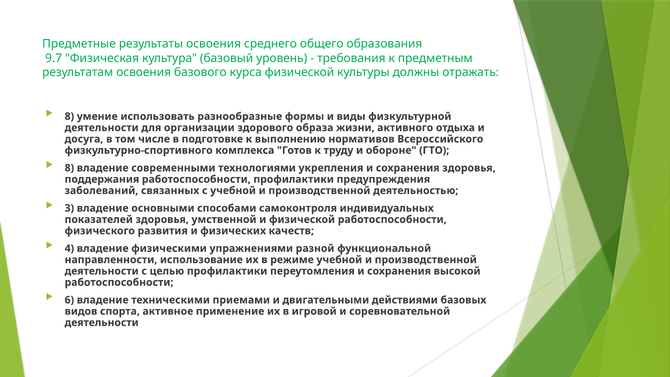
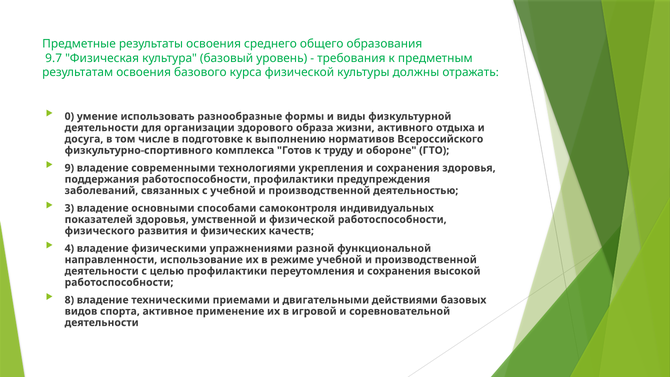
8: 8 -> 0 (69, 116)
8: 8 -> 9 (69, 168)
6: 6 -> 8 (69, 300)
